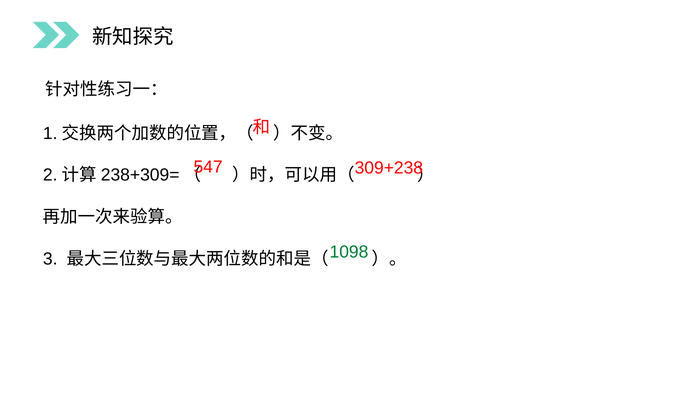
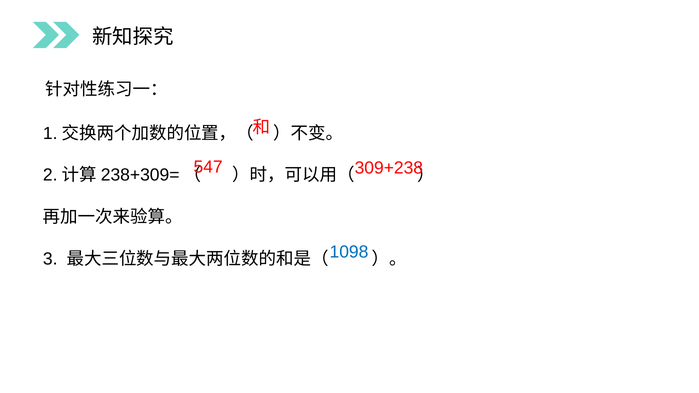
1098 colour: green -> blue (349, 252)
